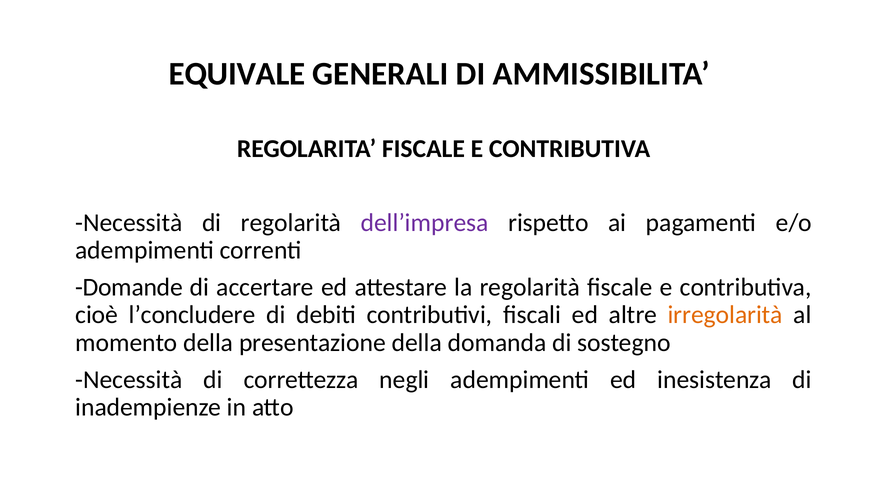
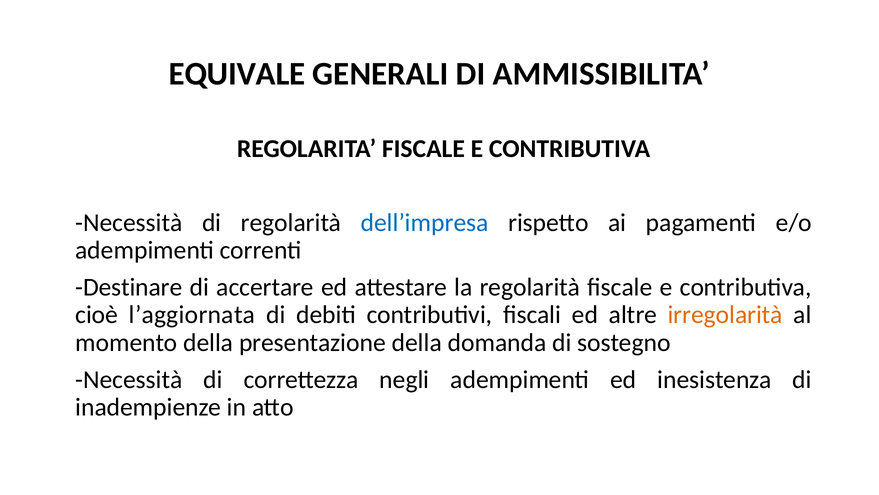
dell’impresa colour: purple -> blue (425, 222)
Domande: Domande -> Destinare (129, 287)
l’concludere: l’concludere -> l’aggiornata (192, 315)
